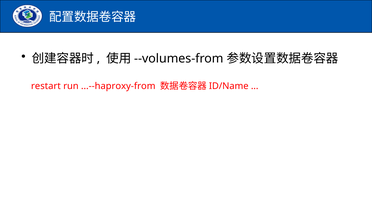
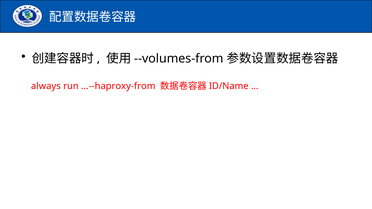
restart: restart -> always (46, 86)
